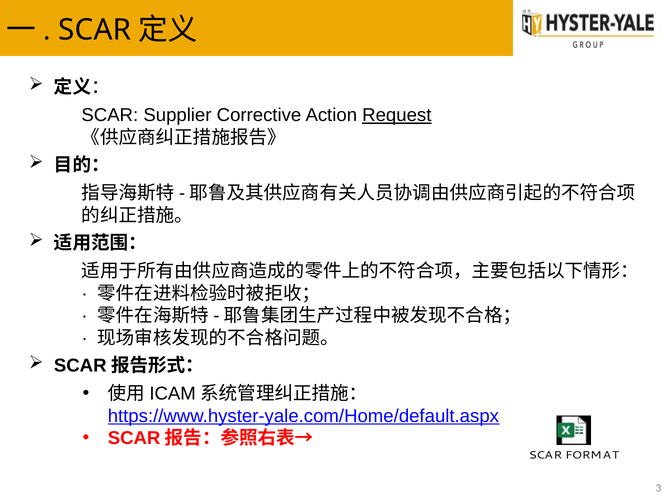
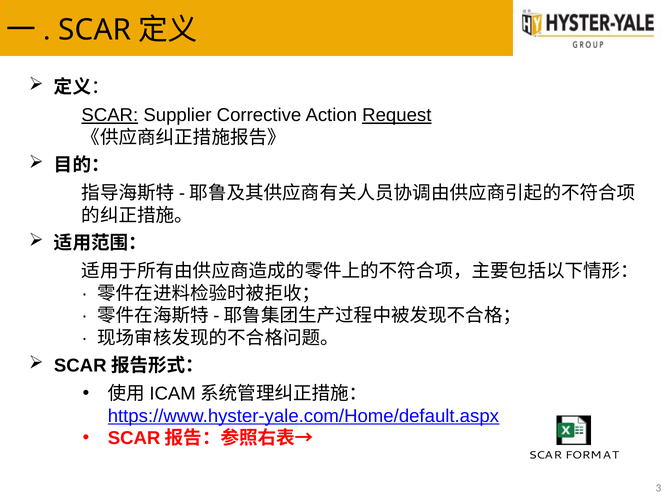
SCAR underline: none -> present (110, 115)
